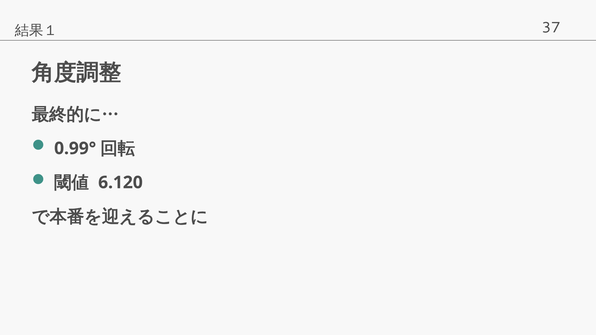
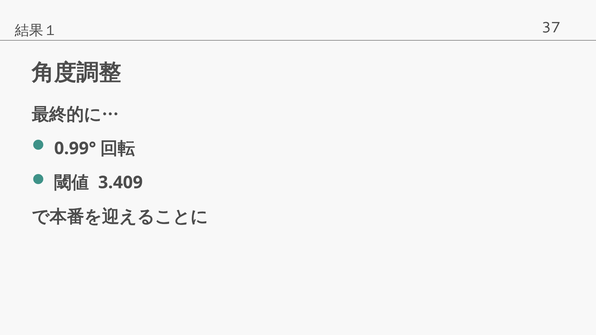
6.120: 6.120 -> 3.409 (120, 183)
